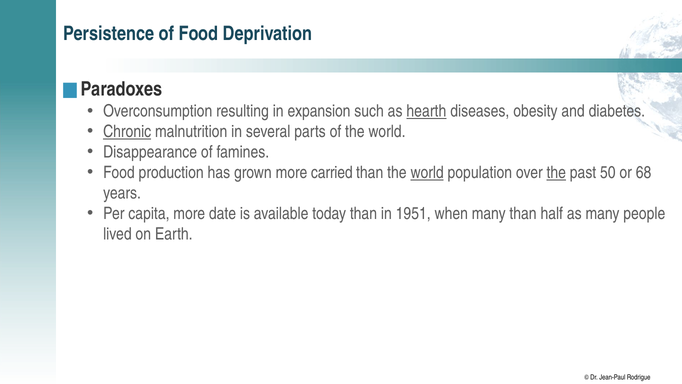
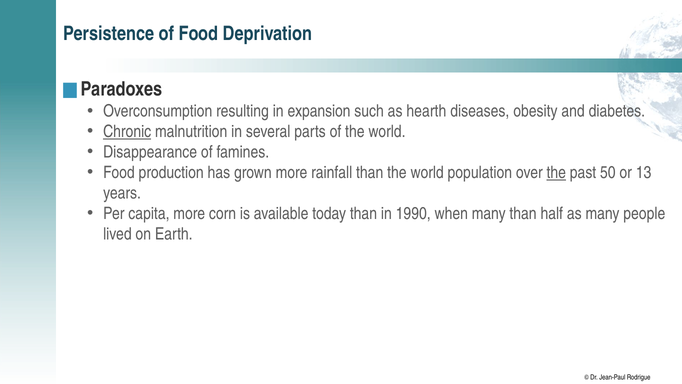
hearth underline: present -> none (426, 111)
carried: carried -> rainfall (332, 173)
world underline: present -> none (427, 173)
68: 68 -> 13 (644, 173)
date: date -> corn (222, 214)
1951: 1951 -> 1990 (413, 214)
